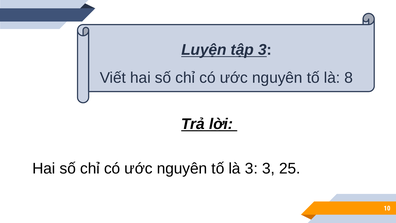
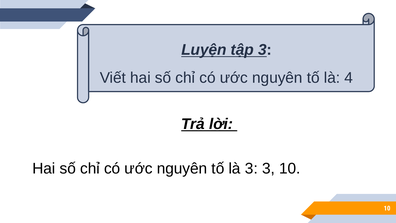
8: 8 -> 4 (349, 78)
3 25: 25 -> 10 (290, 168)
